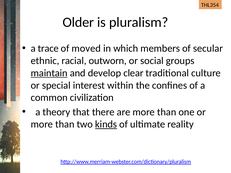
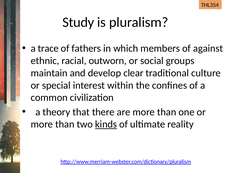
Older: Older -> Study (78, 22)
moved: moved -> fathers (86, 48)
secular: secular -> against (208, 48)
maintain underline: present -> none (49, 73)
